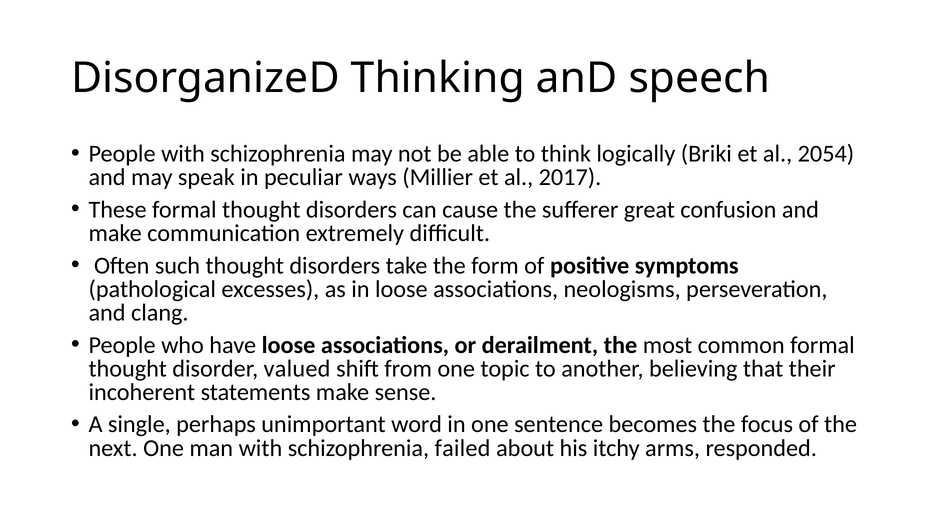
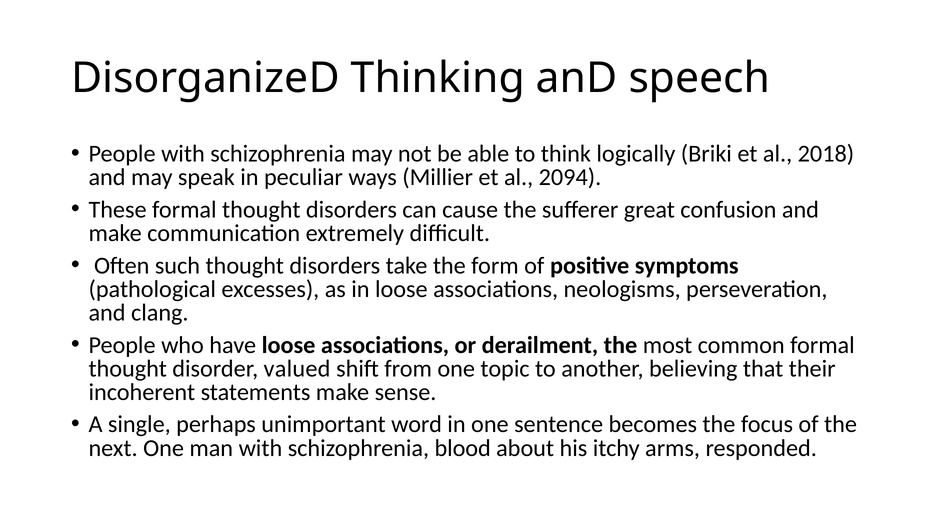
2054: 2054 -> 2018 (826, 154)
2017: 2017 -> 2094 (570, 177)
failed: failed -> blood (463, 448)
